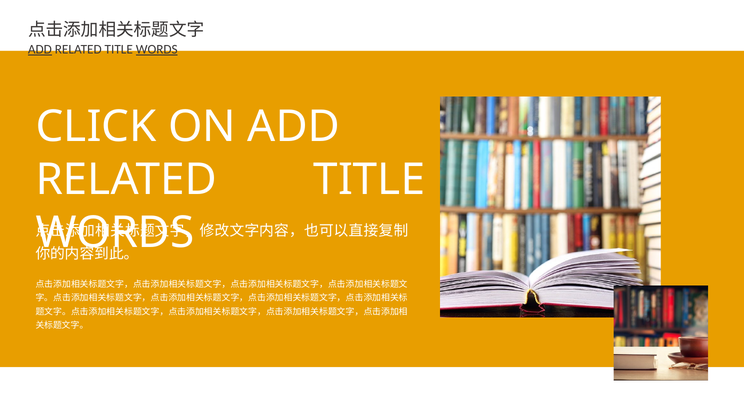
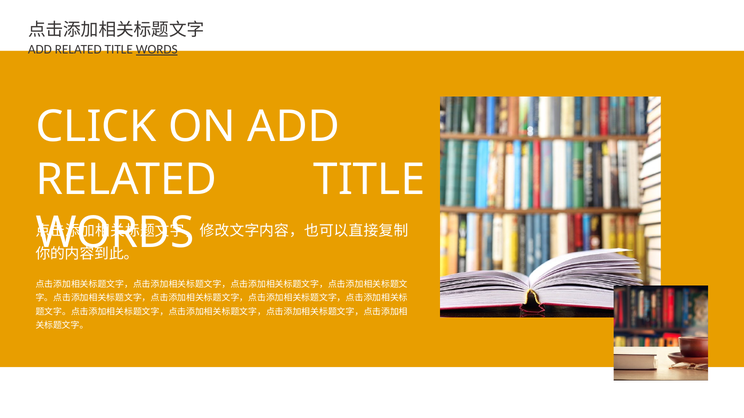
ADD underline: present -> none (40, 50)
